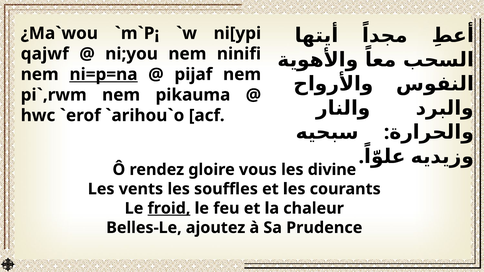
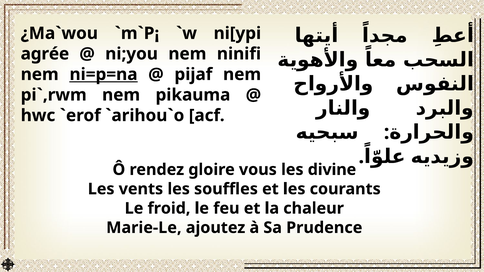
qajwf: qajwf -> agrée (45, 54)
froid underline: present -> none (169, 208)
Belles-Le: Belles-Le -> Marie-Le (144, 228)
